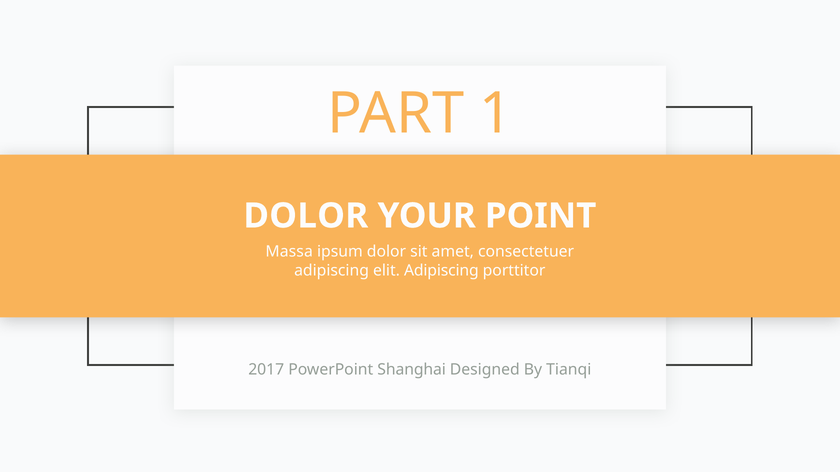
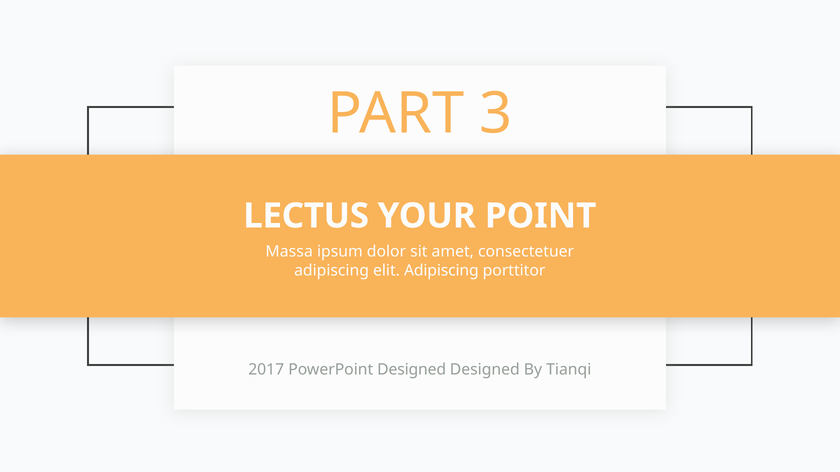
1: 1 -> 3 (496, 114)
DOLOR: DOLOR -> LECTUS (306, 216)
PowerPoint Shanghai: Shanghai -> Designed (412, 370)
